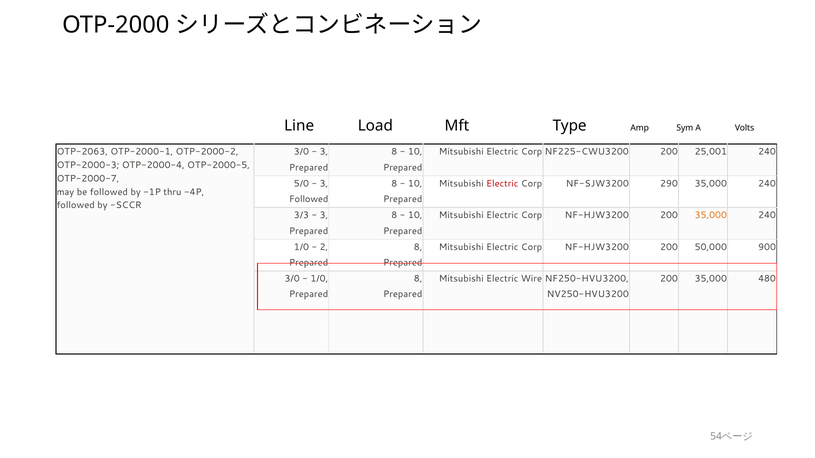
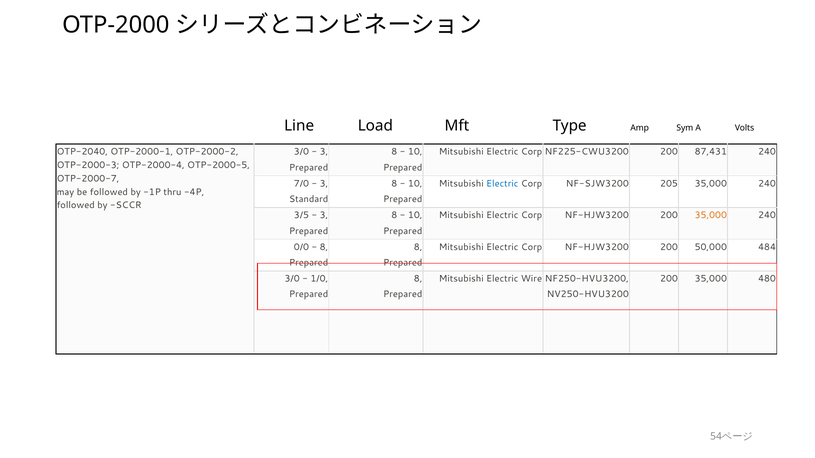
OTP-2063: OTP-2063 -> OTP-2040 (82, 152)
25,001: 25,001 -> 87,431 (711, 152)
5/0: 5/0 -> 7/0 (301, 184)
Electric colour: red -> blue (502, 184)
290: 290 -> 205 (669, 184)
Followed: Followed -> Standard (309, 199)
3/3: 3/3 -> 3/5 (301, 216)
1/0: 1/0 -> 0/0 (301, 247)
2: 2 -> 8 (324, 247)
900: 900 -> 484 (767, 247)
